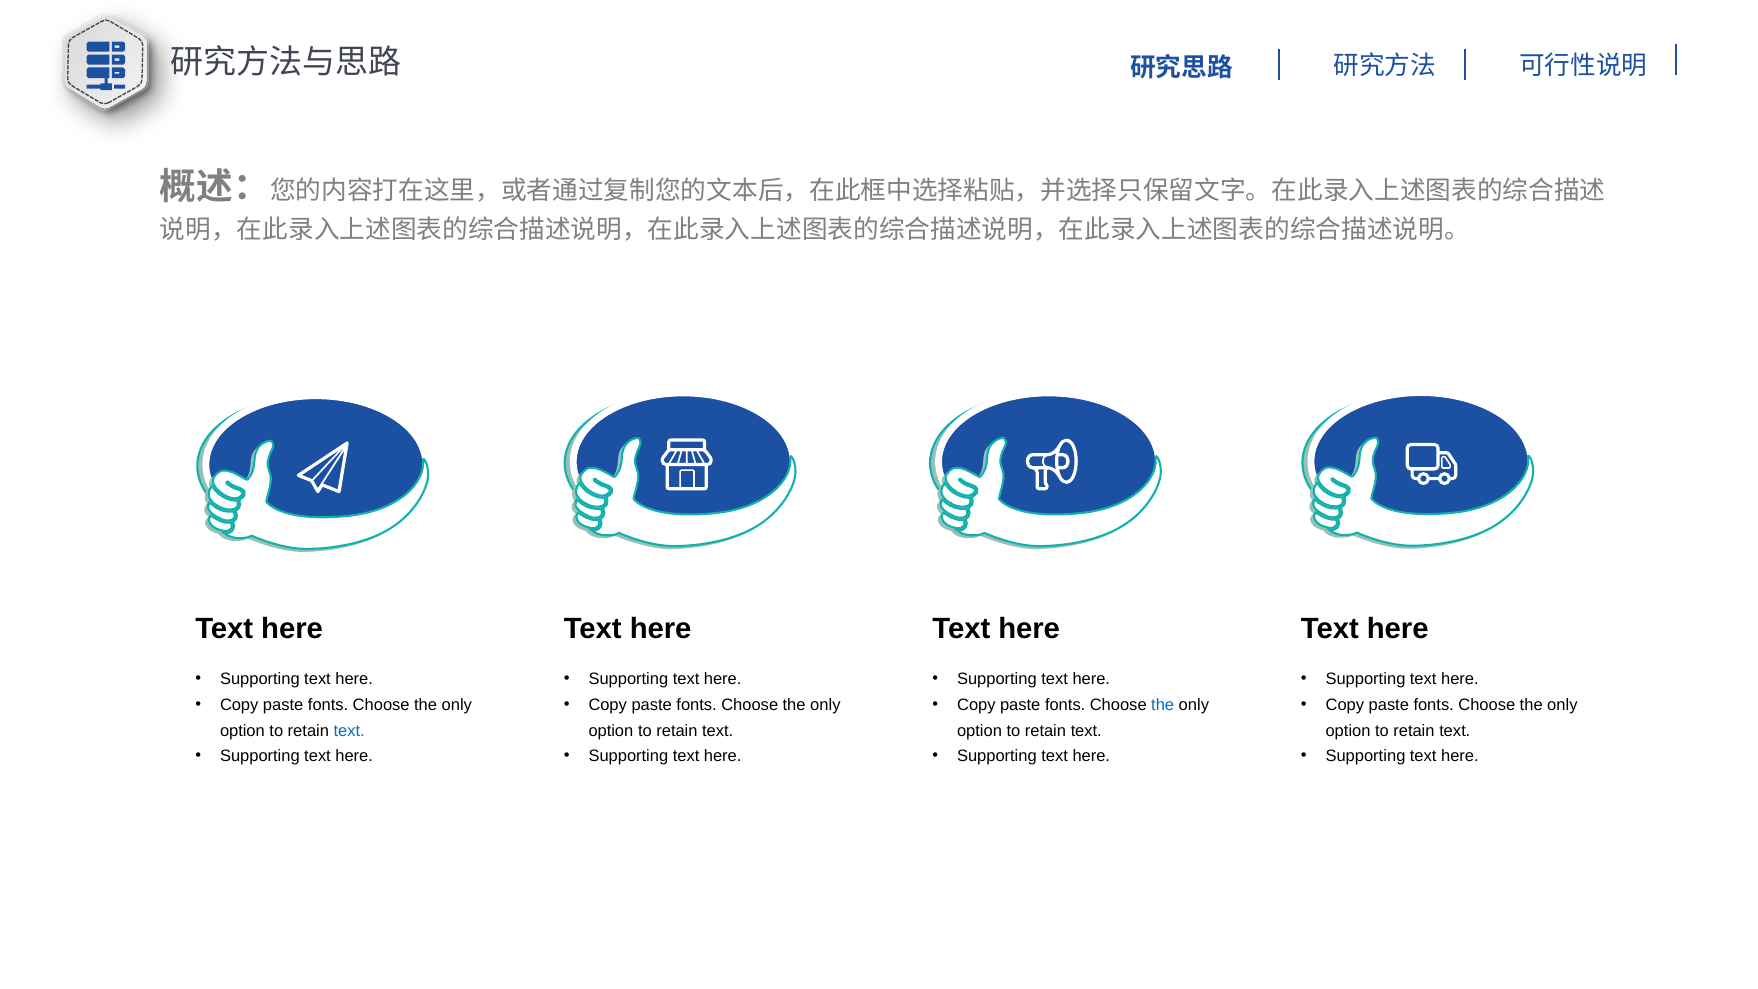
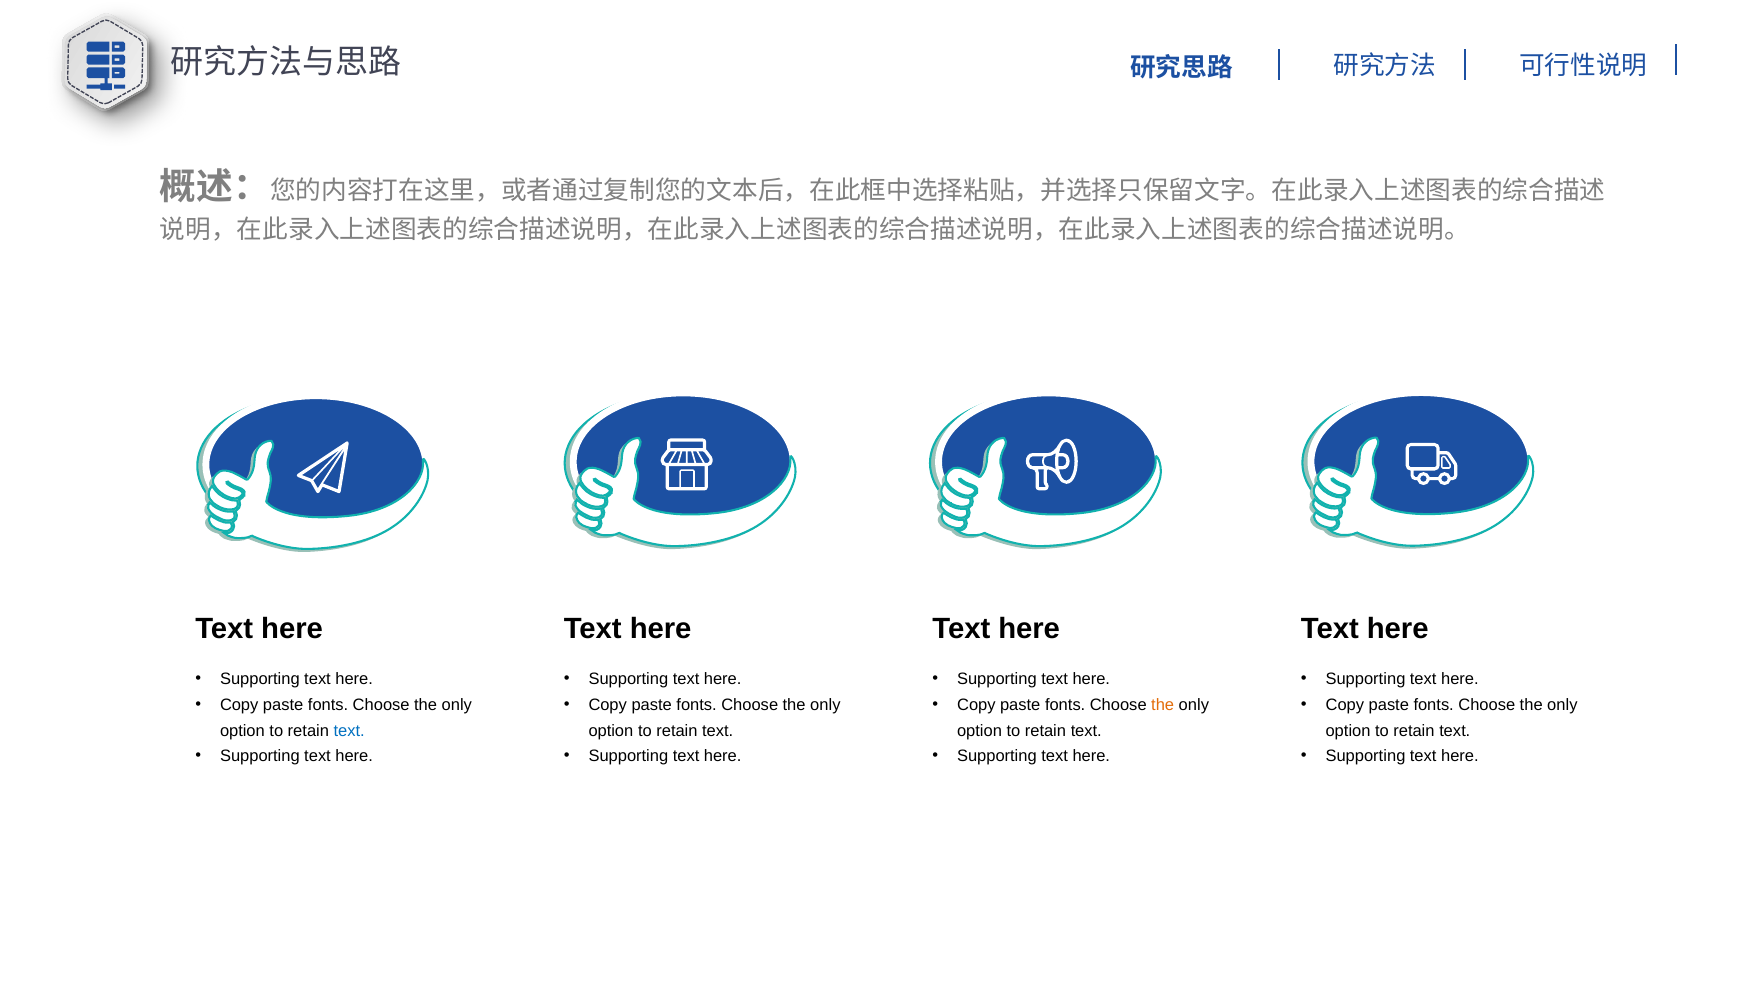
the colour: blue -> orange (1163, 705)
